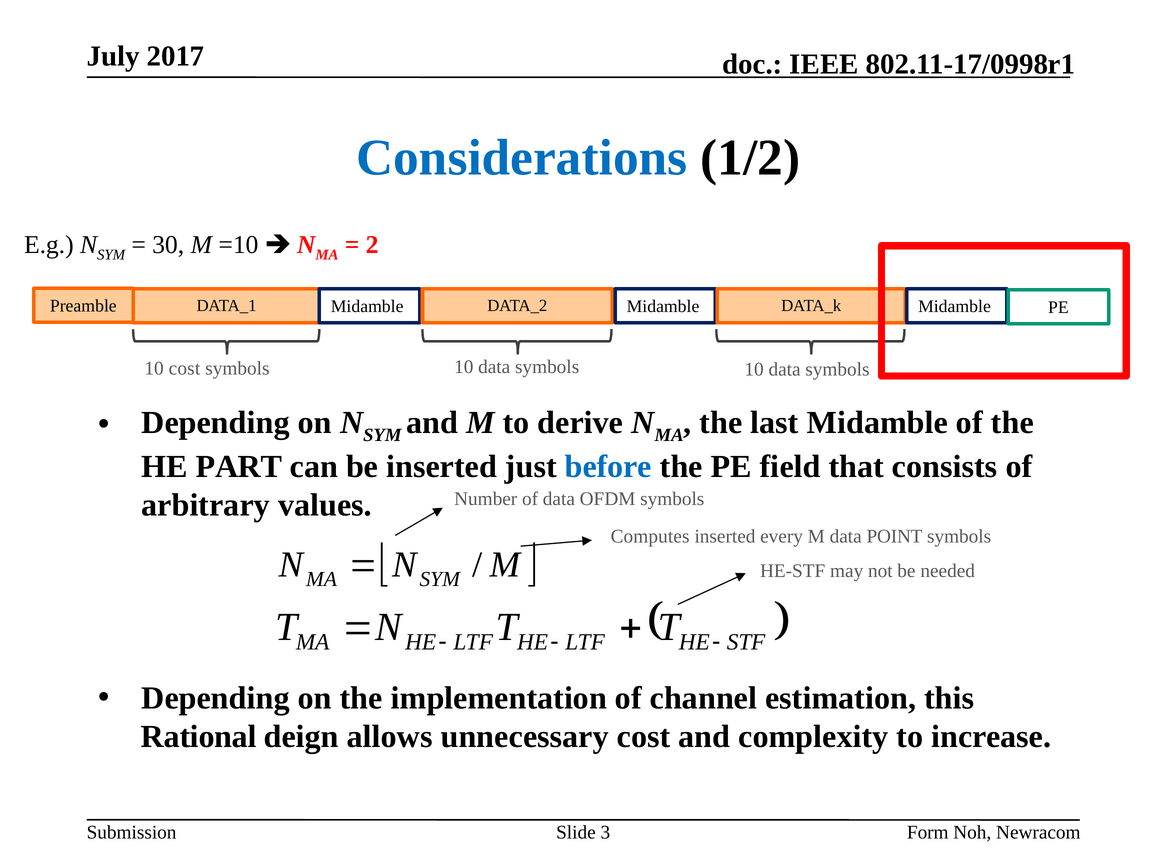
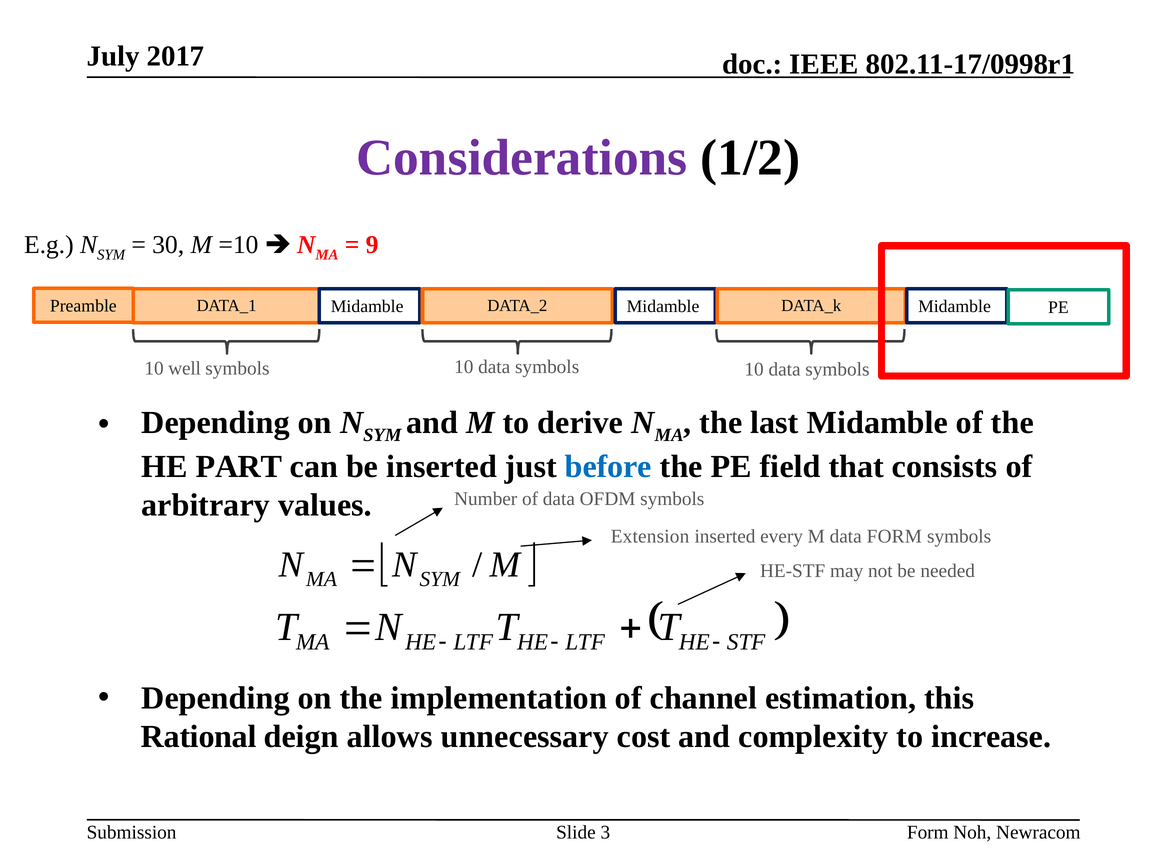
Considerations colour: blue -> purple (522, 158)
2: 2 -> 9 (372, 245)
10 cost: cost -> well (185, 368)
Computes: Computes -> Extension (650, 536)
data POINT: POINT -> FORM (894, 536)
